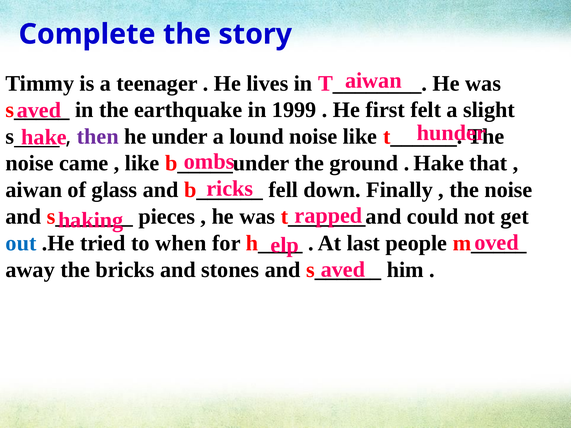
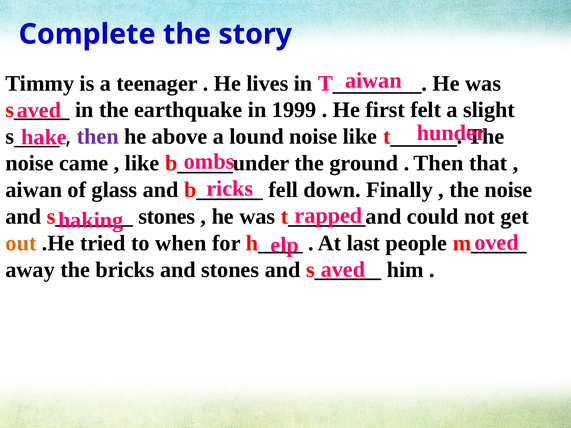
under: under -> above (180, 137)
Hake: Hake -> Then (439, 163)
pieces: pieces -> stones (167, 217)
out colour: blue -> orange (21, 243)
